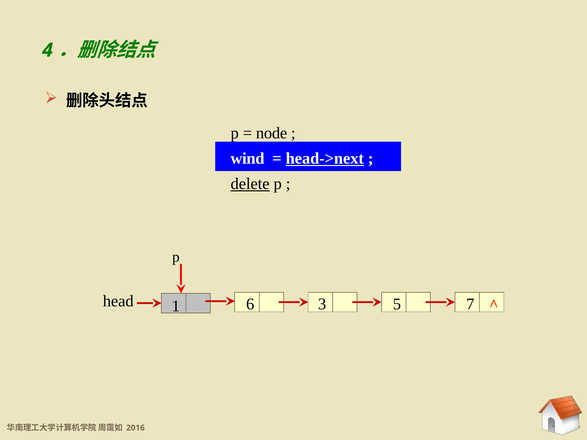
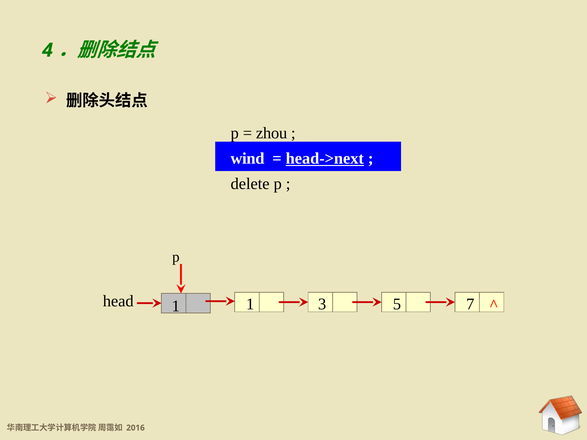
node: node -> zhou (272, 133)
delete underline: present -> none (250, 184)
1 6: 6 -> 1 (250, 304)
